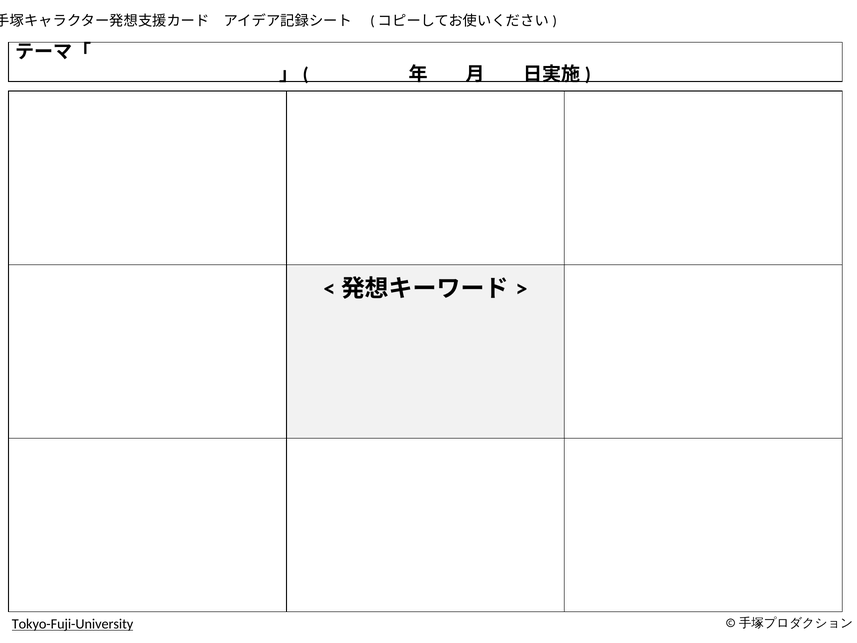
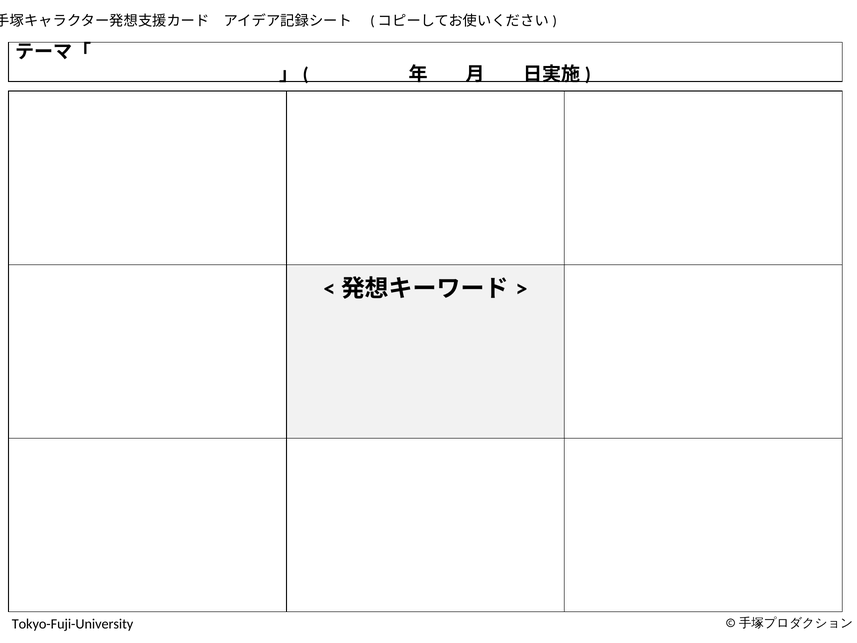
Tokyo-Fuji-University underline: present -> none (73, 624)
